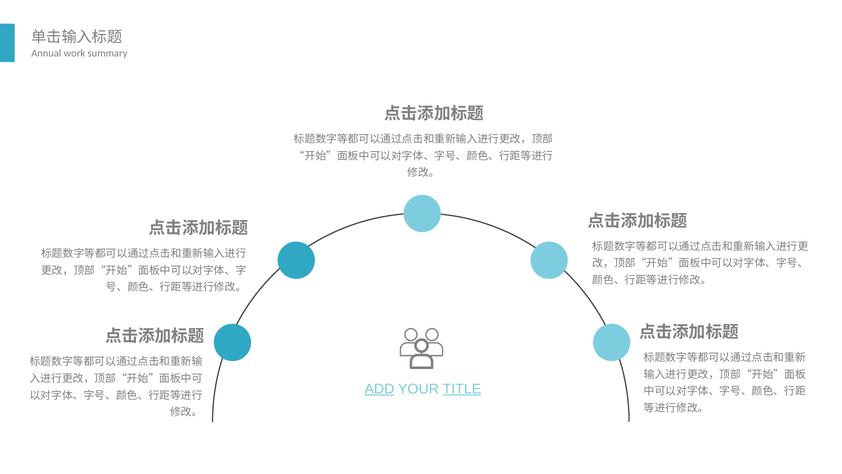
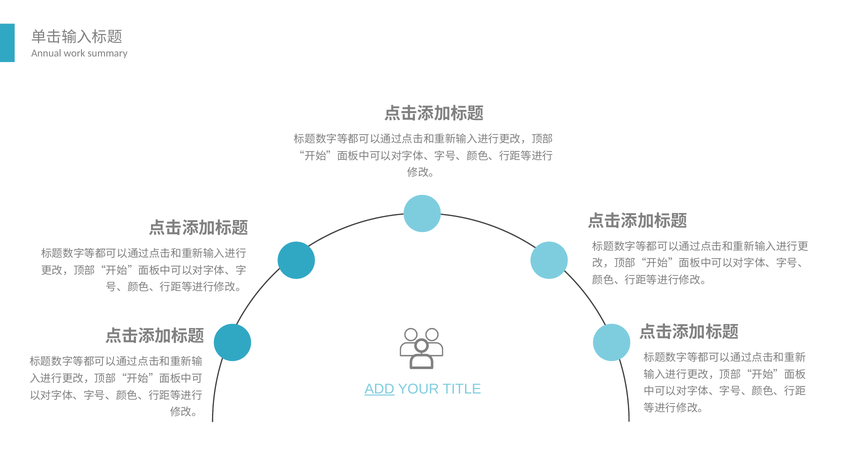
TITLE underline: present -> none (462, 389)
